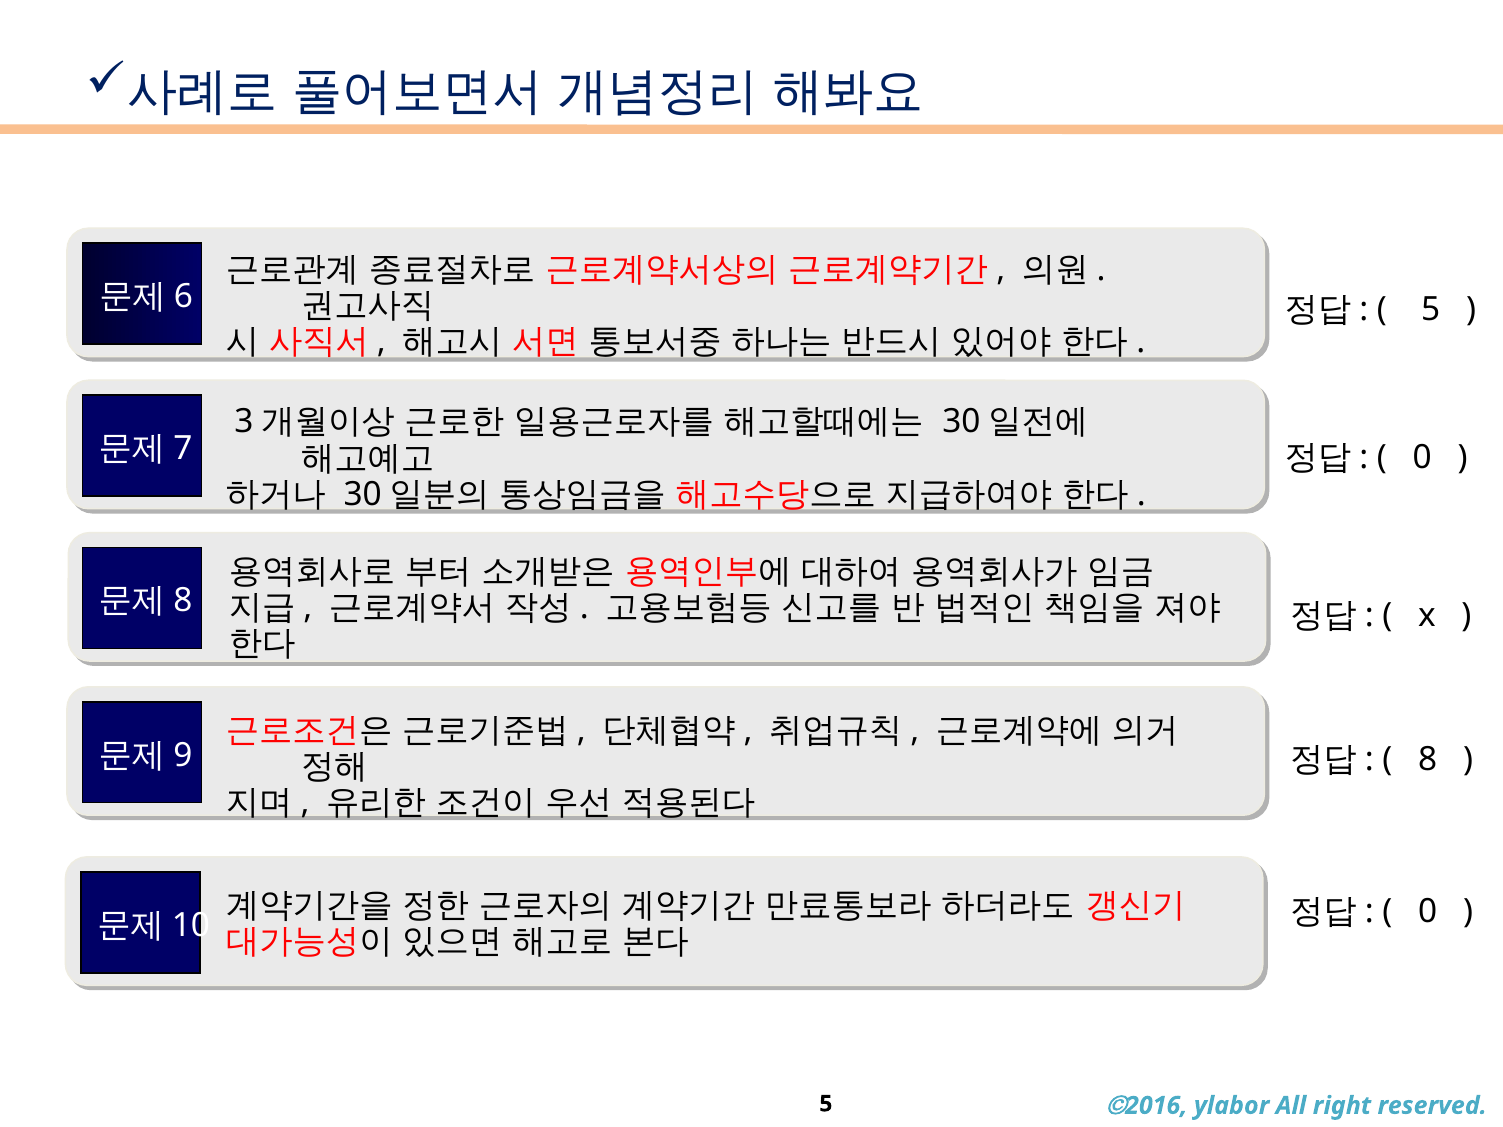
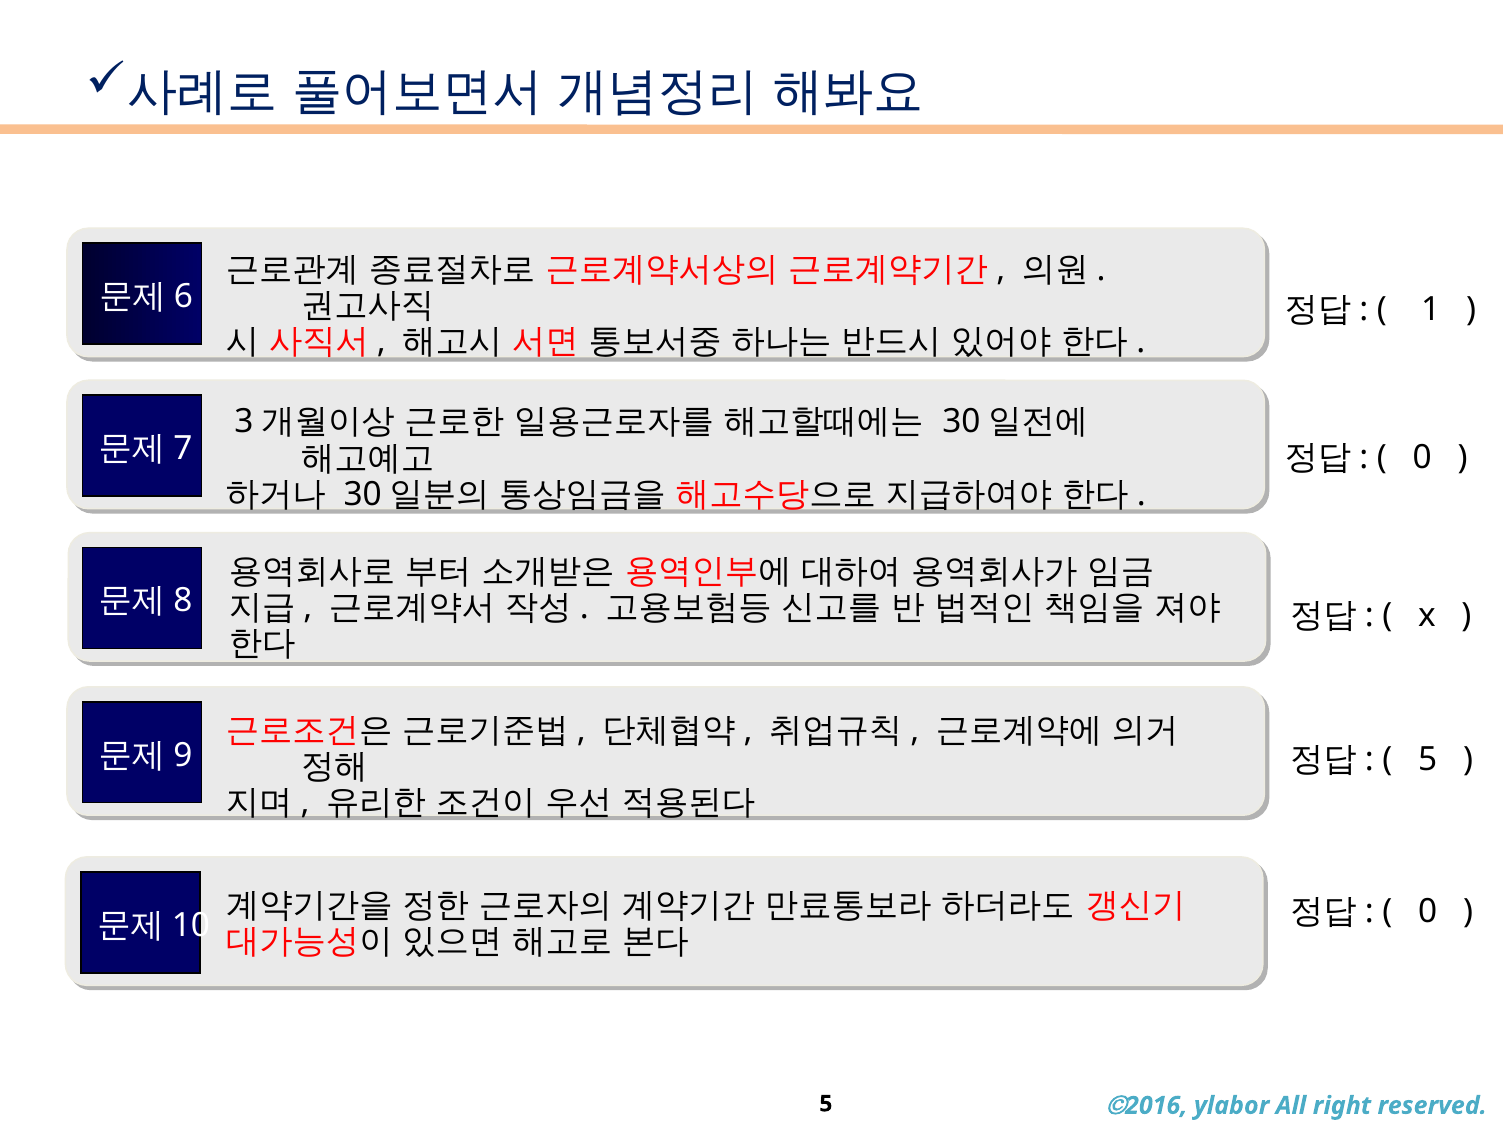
5: 5 -> 1 (1431, 310)
8: 8 -> 5 (1428, 759)
